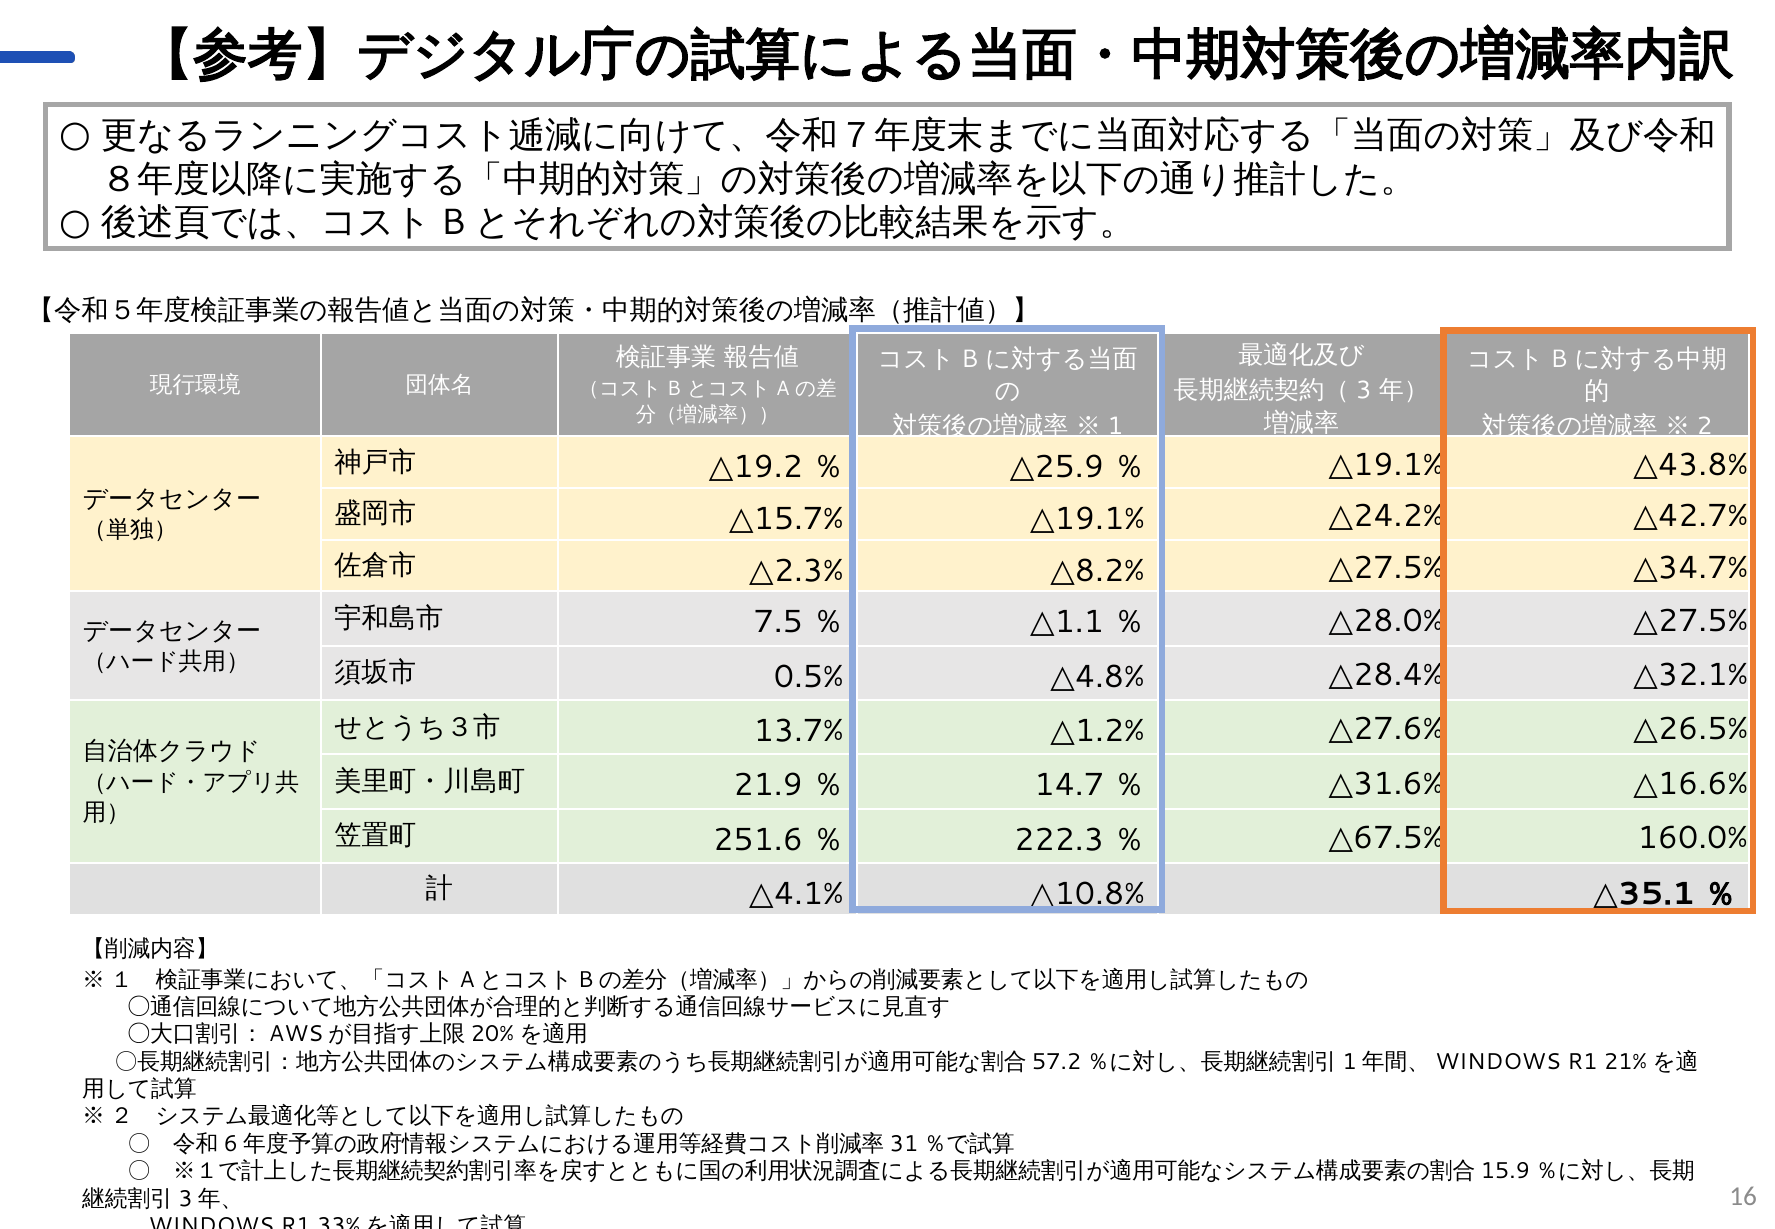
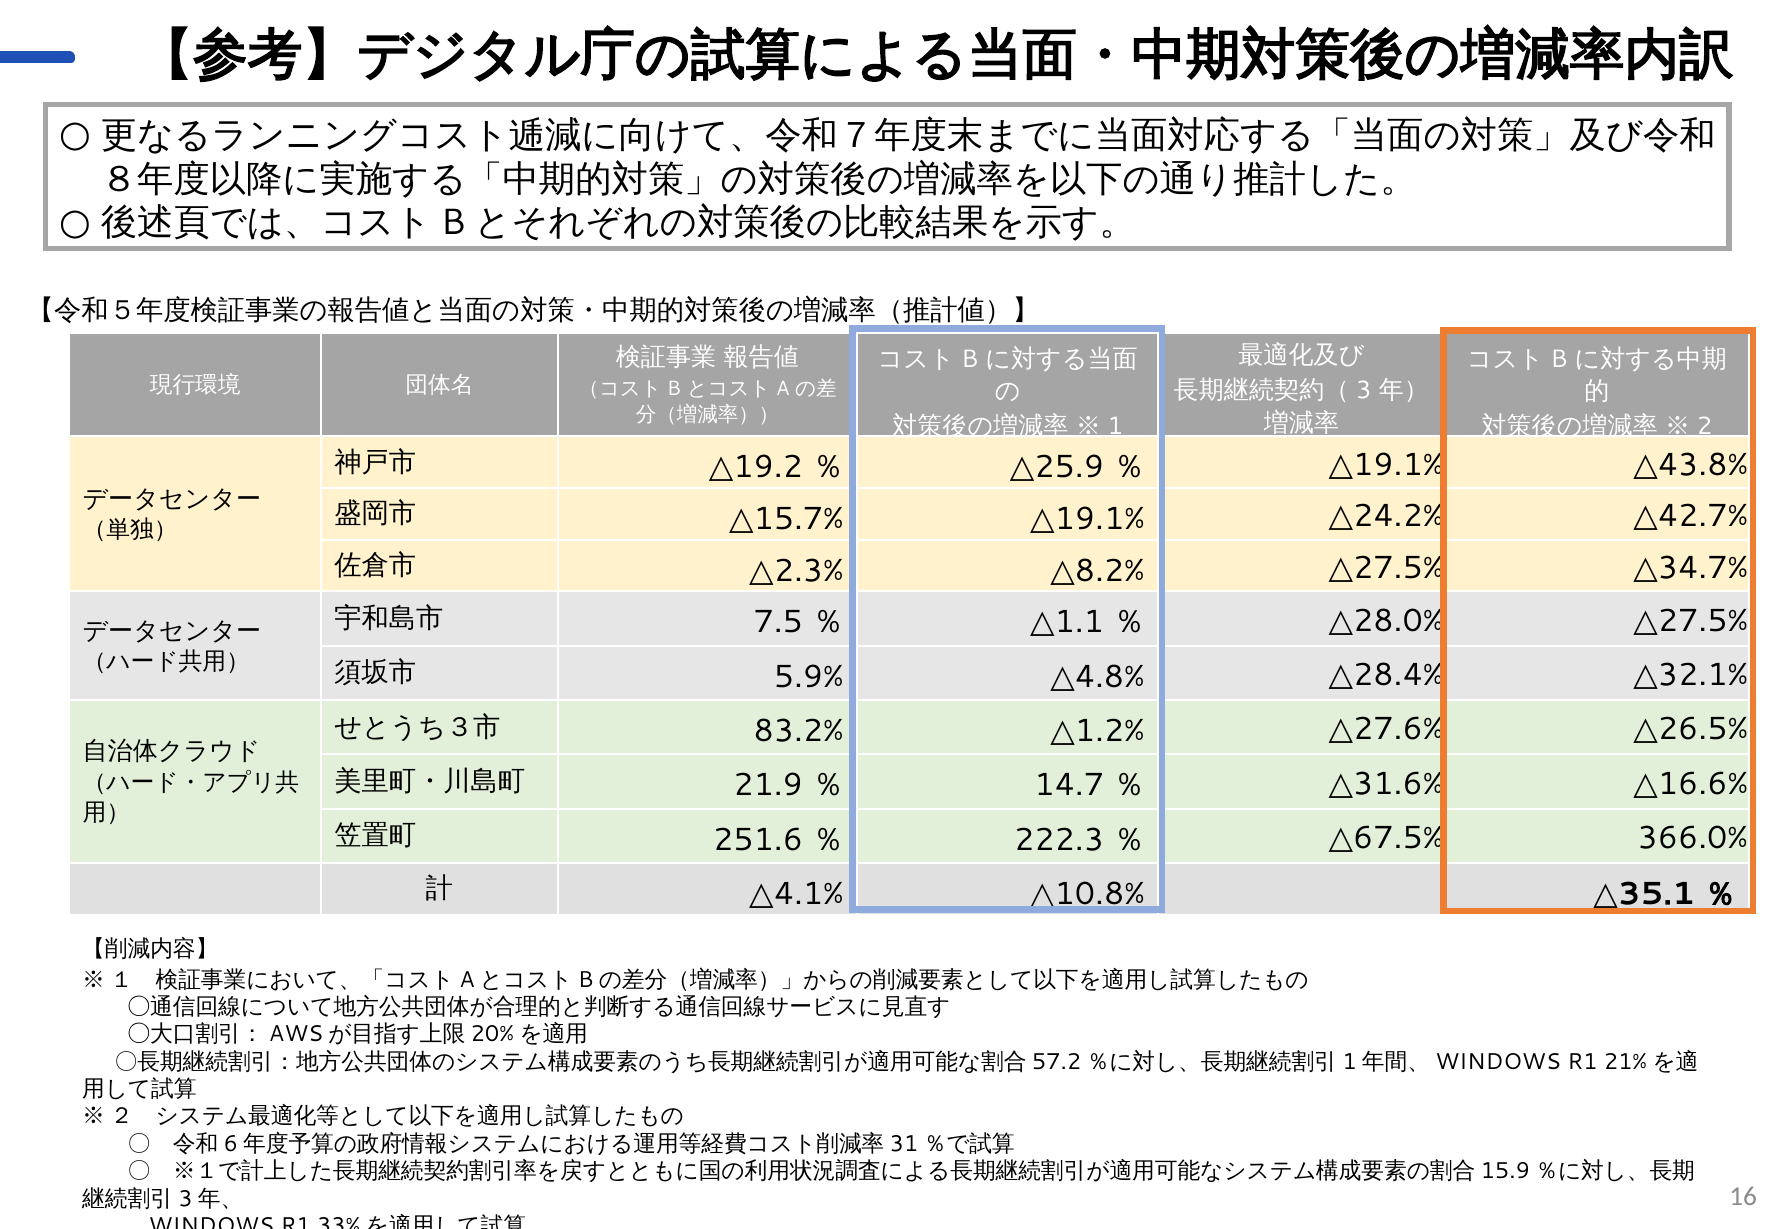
0.5%: 0.5% -> 5.9% (809, 677)
13.7%: 13.7% -> 83.2% (799, 731)
160.0%: 160.0% -> 366.0% (1693, 838)
